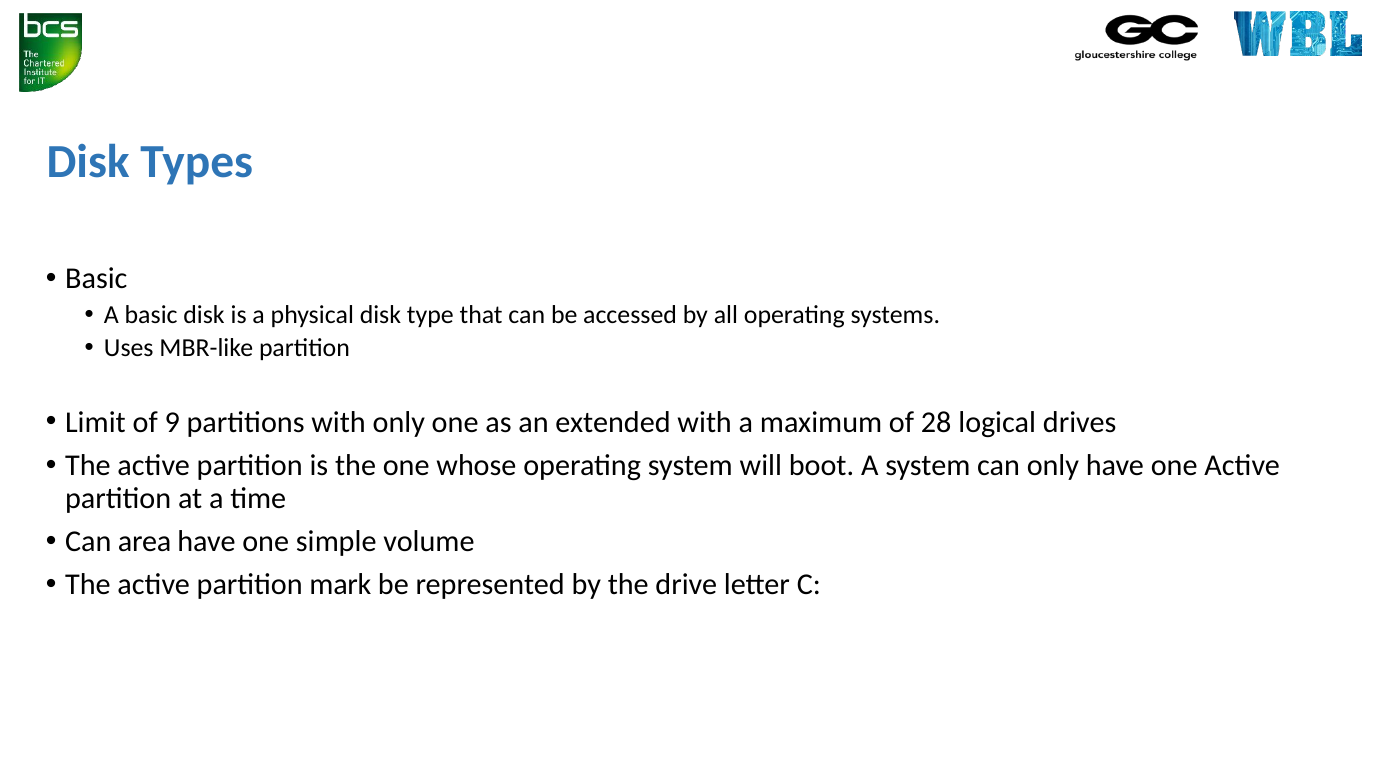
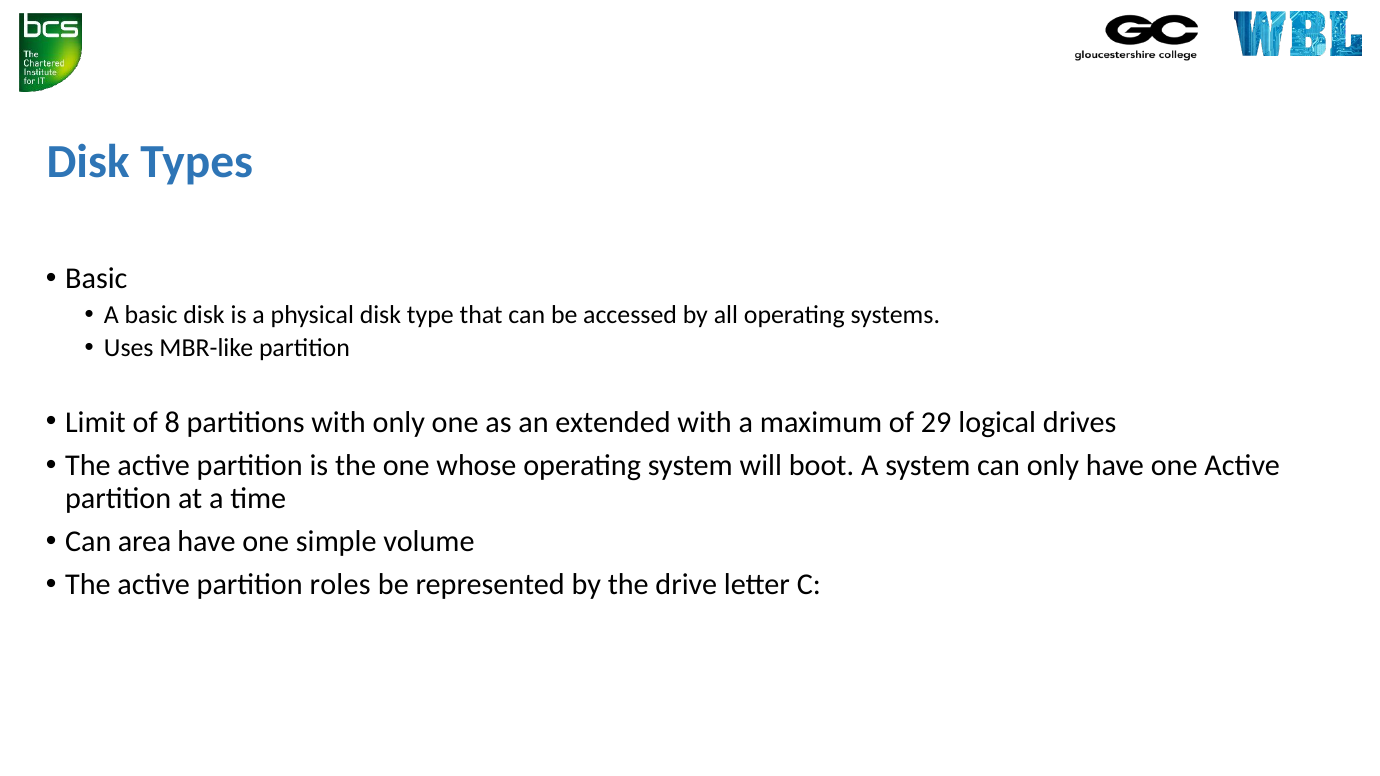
9: 9 -> 8 (172, 422)
28: 28 -> 29 (936, 422)
mark: mark -> roles (340, 585)
